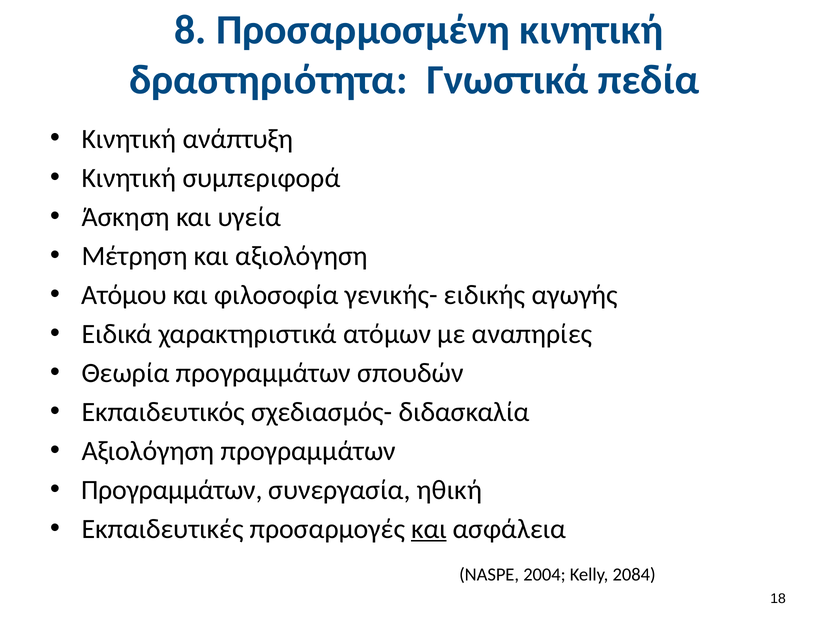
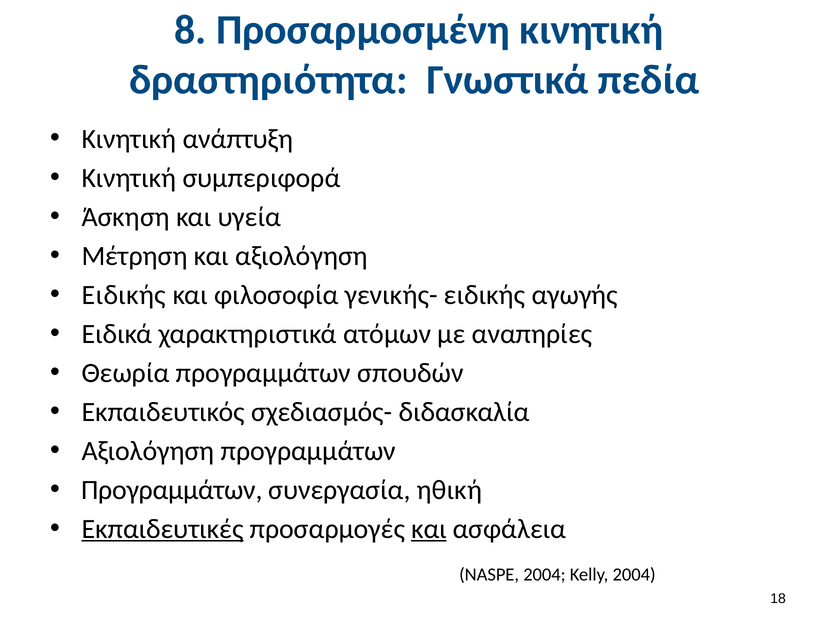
Ατόμου: Ατόμου -> Ειδικής (124, 295)
Εκπαιδευτικές underline: none -> present (162, 529)
Kelly 2084: 2084 -> 2004 (634, 574)
